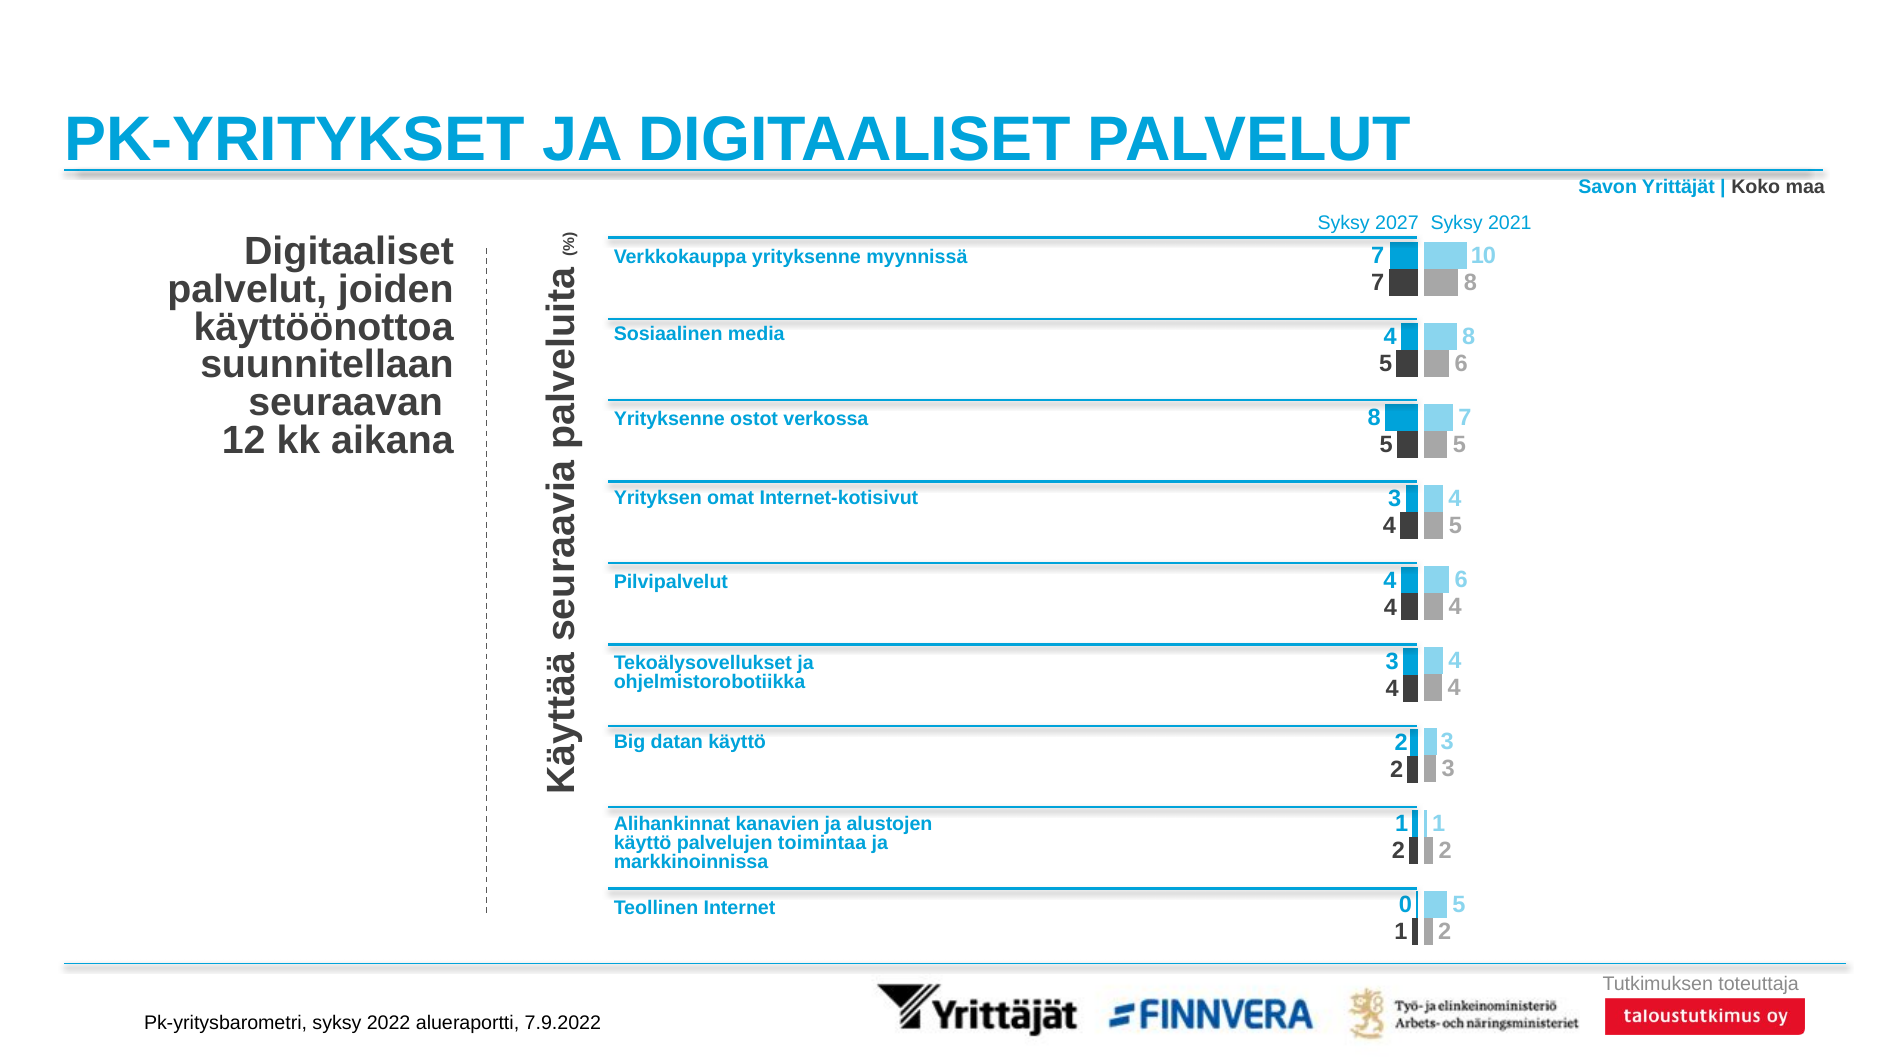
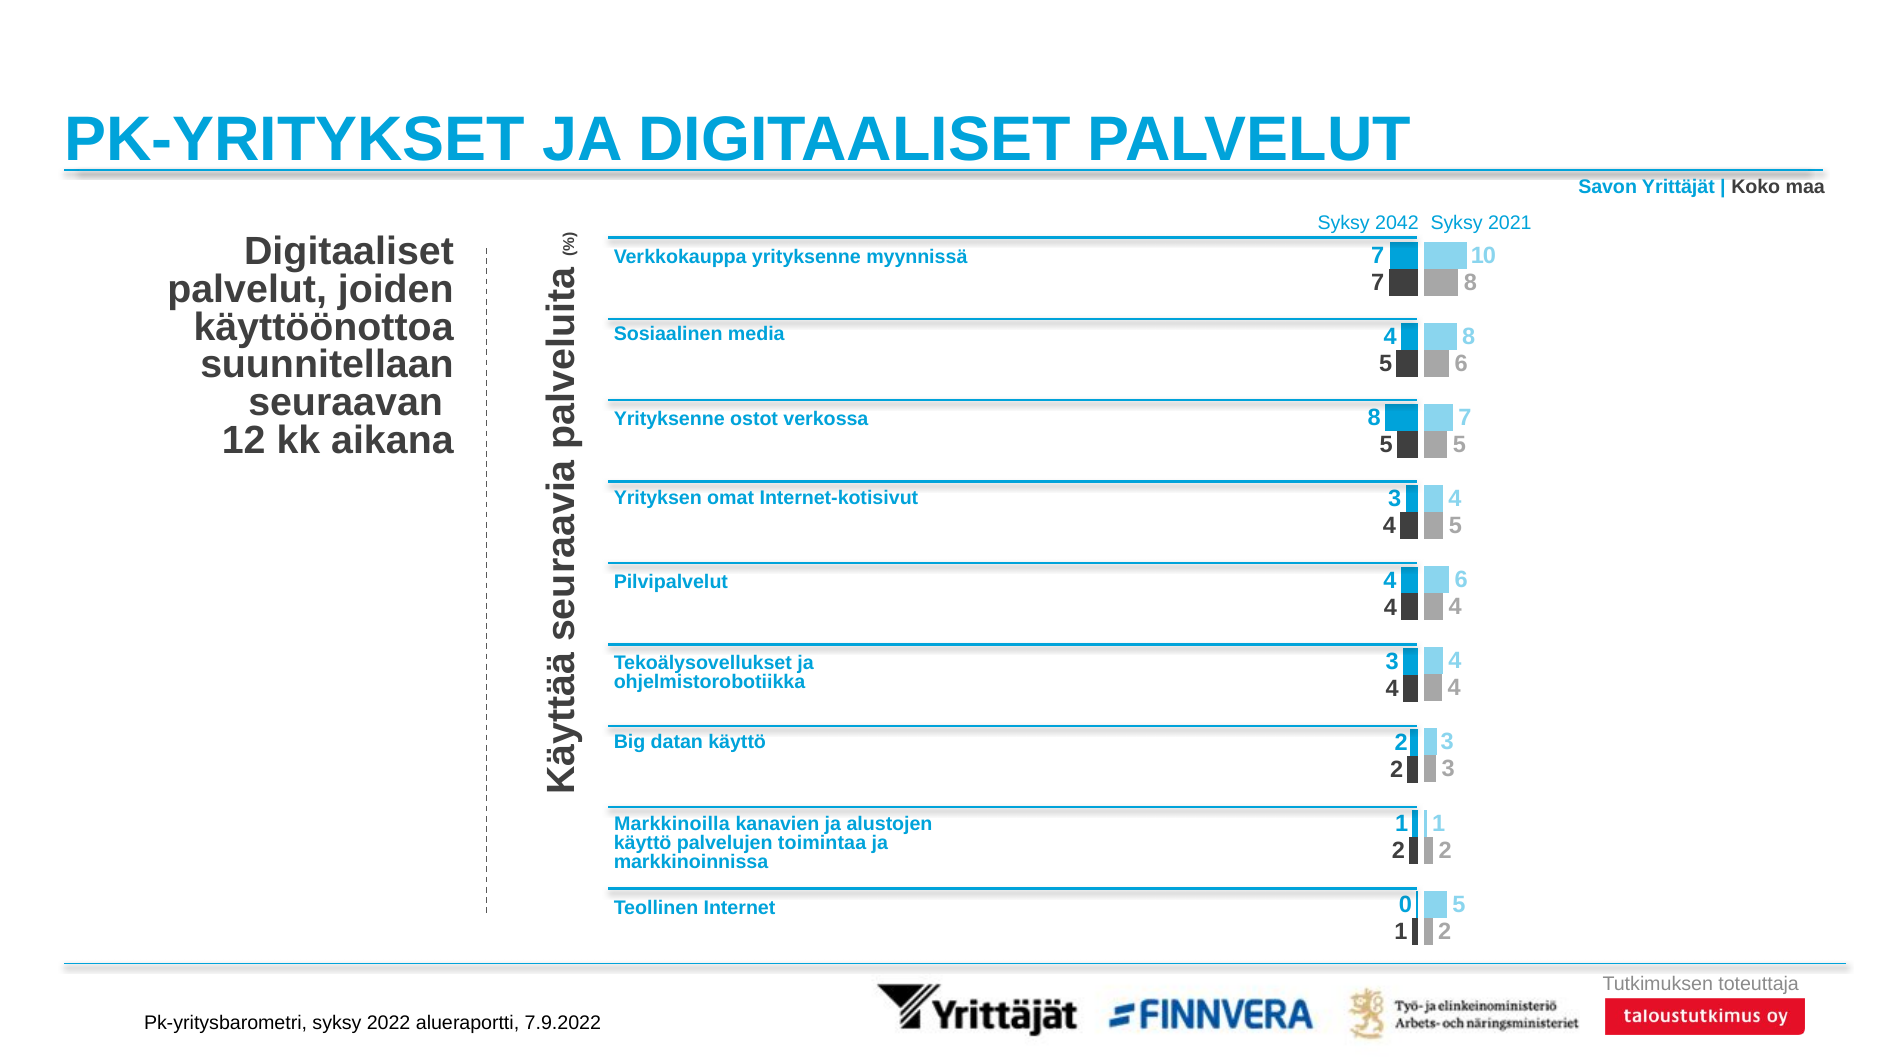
2027: 2027 -> 2042 (1397, 224)
Alihankinnat: Alihankinnat -> Markkinoilla (672, 824)
